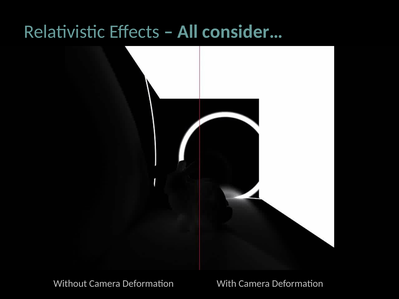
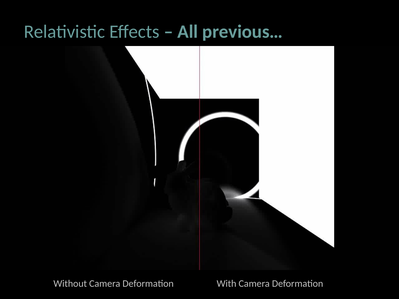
consider…: consider… -> previous… (243, 32)
